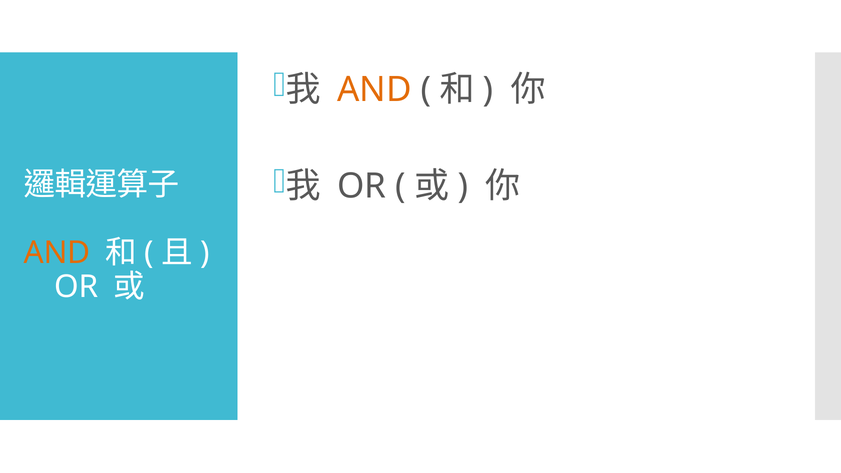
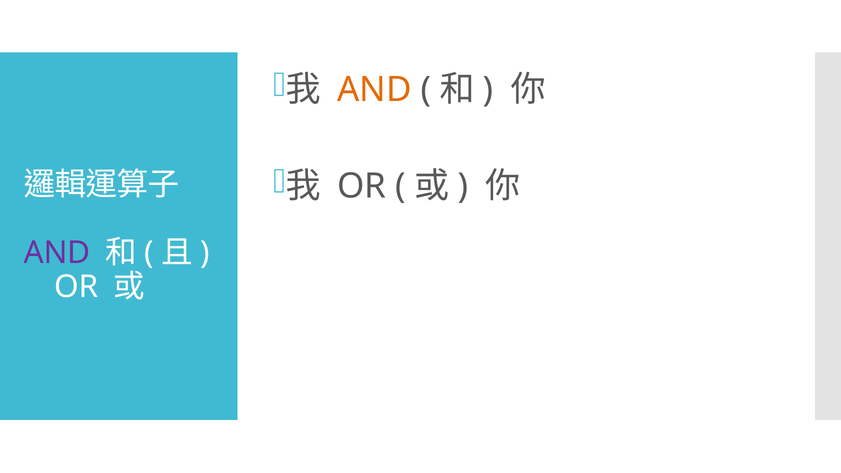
AND colour: orange -> purple (57, 253)
